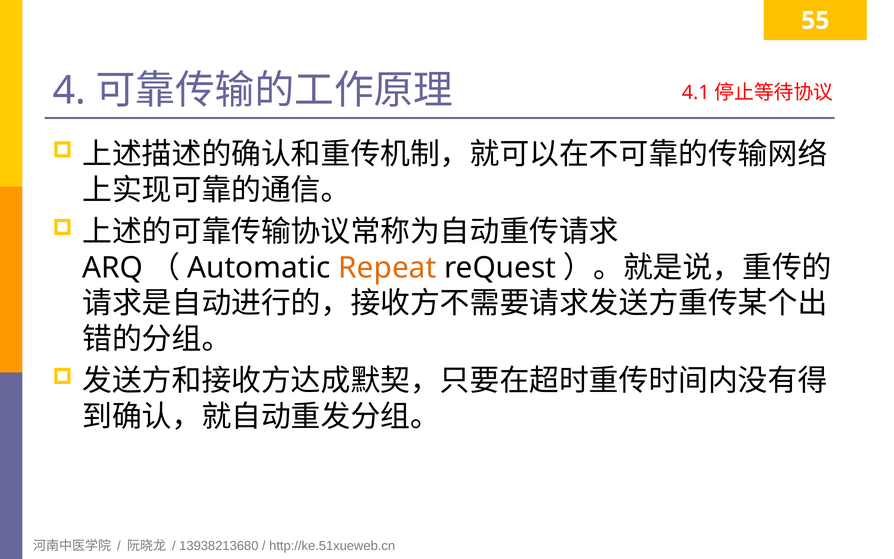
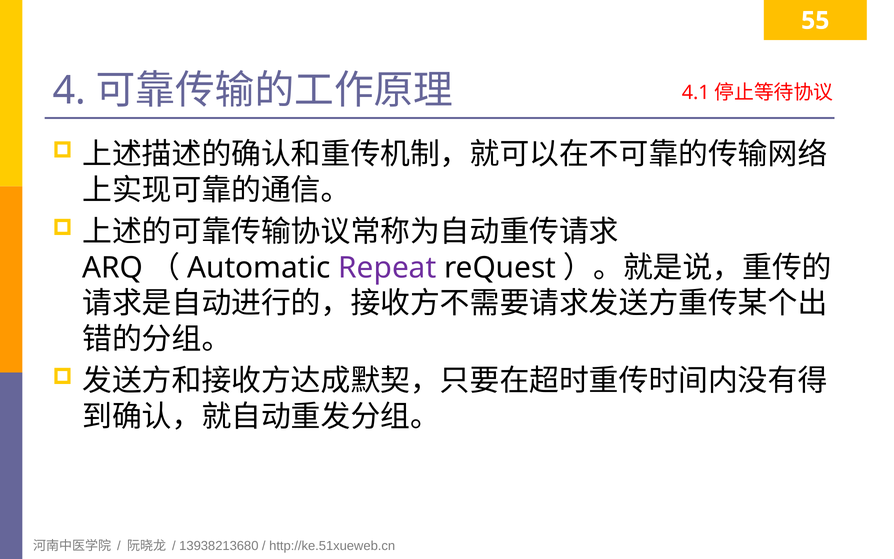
Repeat colour: orange -> purple (387, 268)
